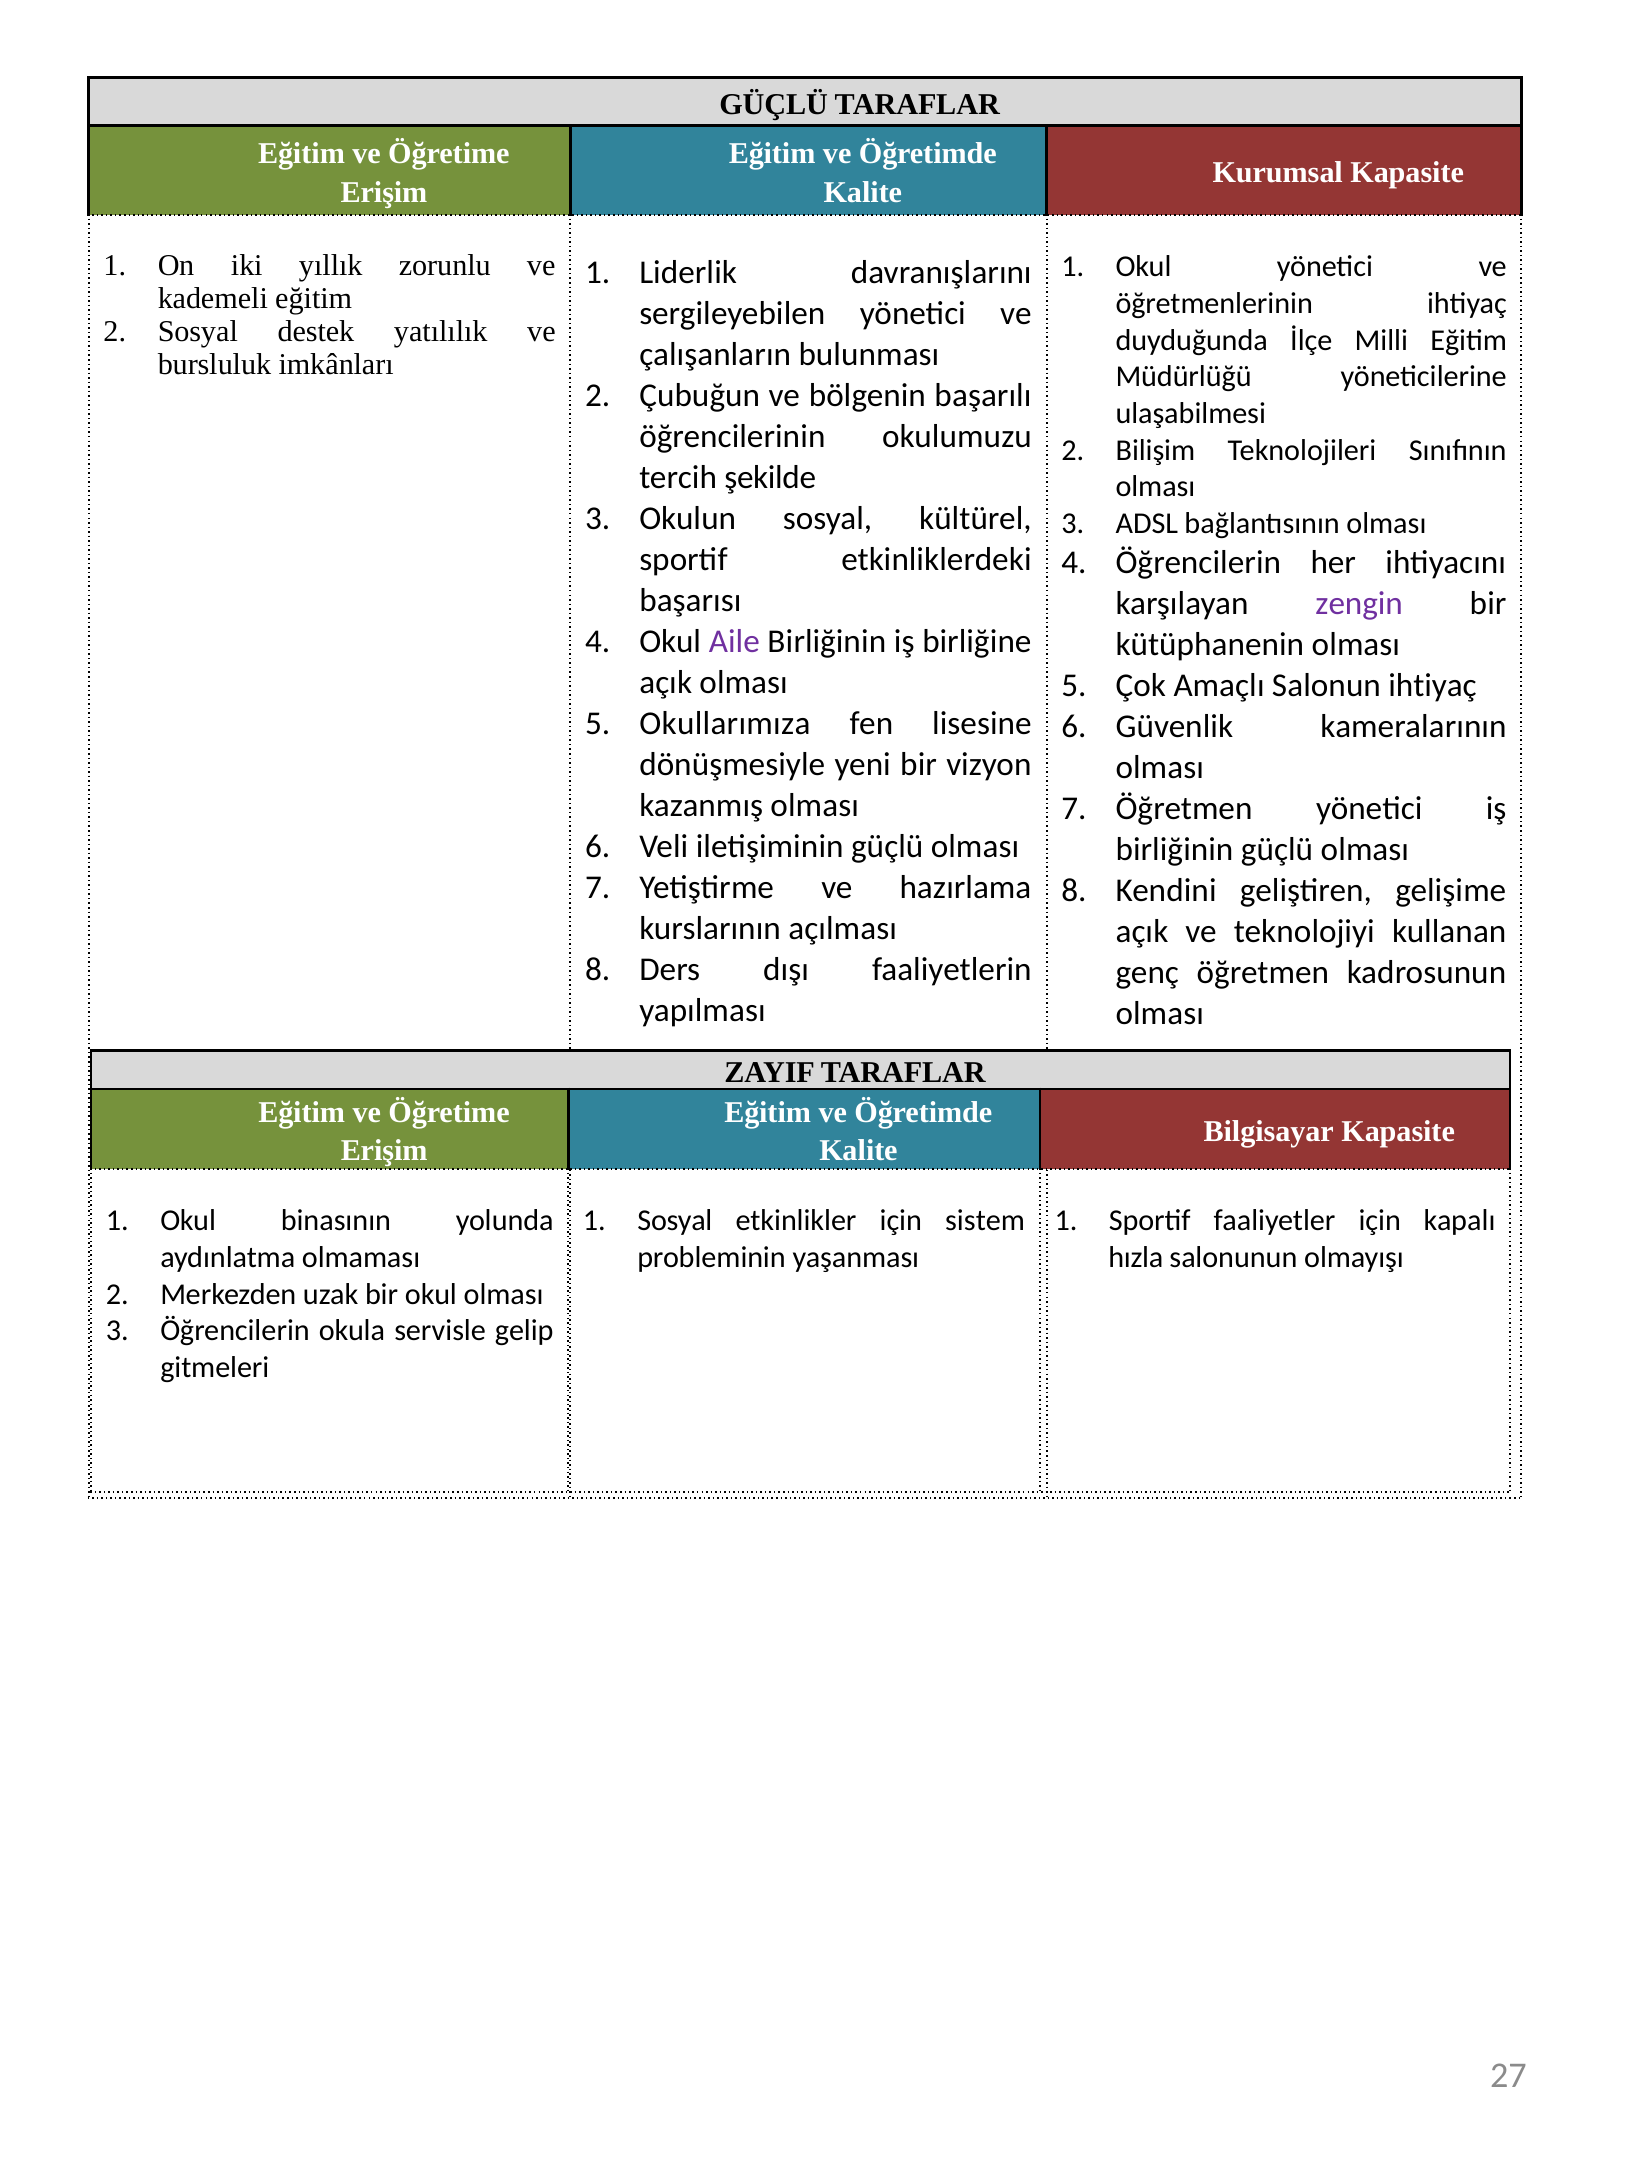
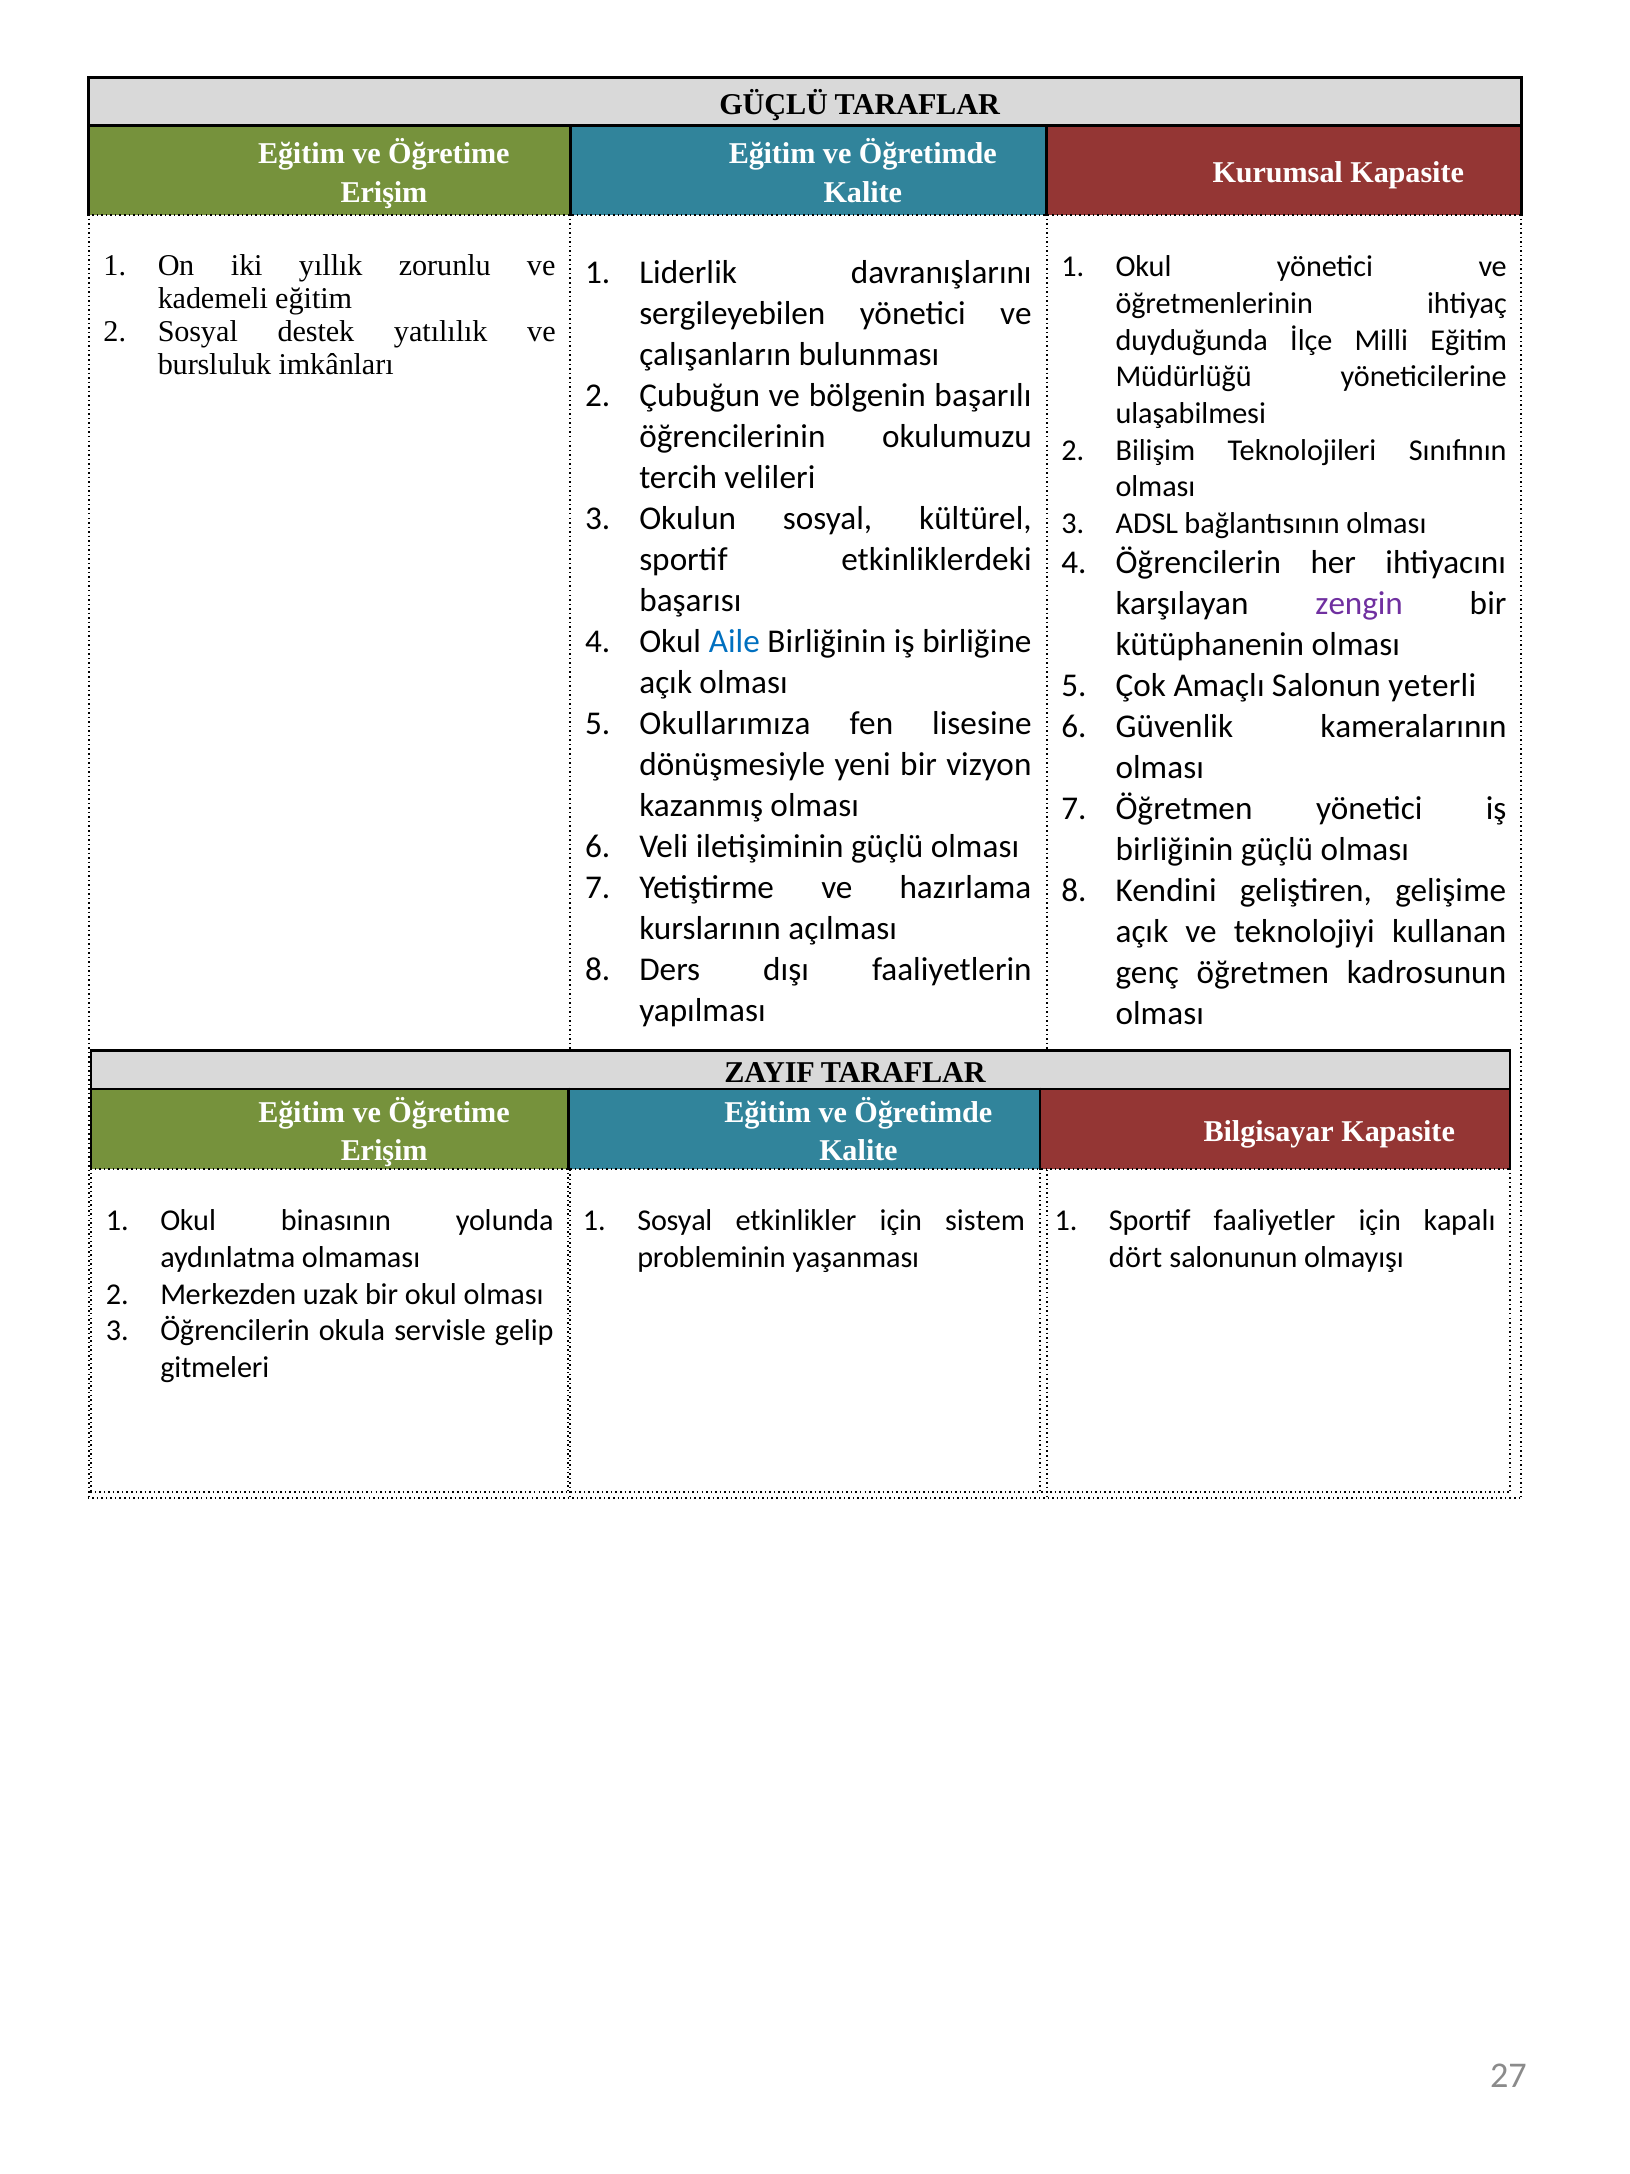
şekilde: şekilde -> velileri (770, 478)
Aile colour: purple -> blue (734, 642)
Salonun ihtiyaç: ihtiyaç -> yeterli (1432, 685)
hızla: hızla -> dört (1136, 1257)
